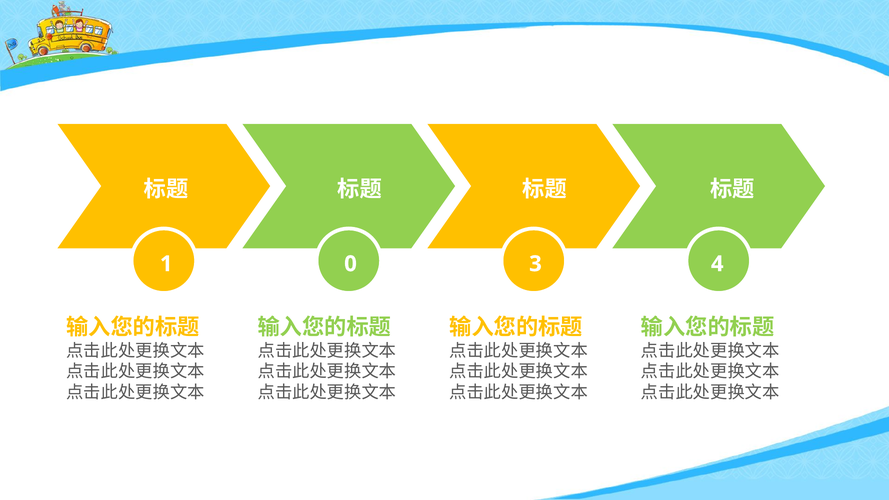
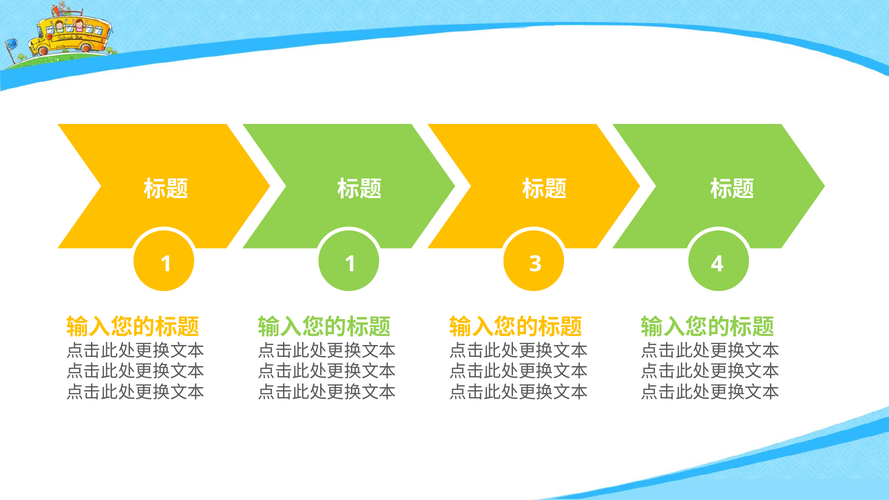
1 0: 0 -> 1 (351, 264)
